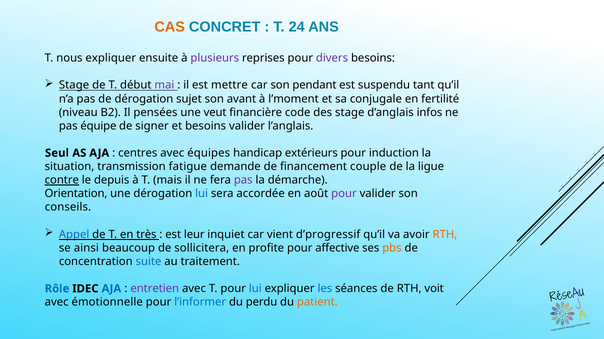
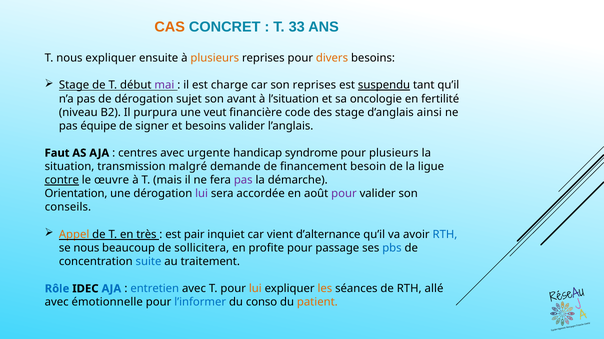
24: 24 -> 33 (297, 27)
plusieurs colour: purple -> orange (215, 58)
divers colour: purple -> orange (332, 58)
mettre: mettre -> charge (229, 85)
son pendant: pendant -> reprises (314, 85)
suspendu underline: none -> present (384, 85)
l’moment: l’moment -> l’situation (294, 99)
conjugale: conjugale -> oncologie (376, 99)
pensées: pensées -> purpura (155, 113)
infos: infos -> ainsi (429, 113)
Seul: Seul -> Faut (57, 153)
équipes: équipes -> urgente (209, 153)
extérieurs: extérieurs -> syndrome (311, 153)
pour induction: induction -> plusieurs (394, 153)
fatigue: fatigue -> malgré (188, 167)
couple: couple -> besoin (368, 167)
depuis: depuis -> œuvre (112, 181)
lui colour: blue -> purple (202, 194)
Appel colour: blue -> orange (74, 235)
leur: leur -> pair (194, 235)
d’progressif: d’progressif -> d’alternance (328, 235)
RTH colour: orange -> blue (445, 235)
se ainsi: ainsi -> nous (86, 248)
affective: affective -> passage (337, 248)
pbs colour: orange -> blue (392, 248)
entretien colour: purple -> blue (155, 289)
lui colour: blue -> orange (255, 289)
les colour: blue -> orange (325, 289)
voit: voit -> allé (434, 289)
perdu: perdu -> conso (262, 303)
